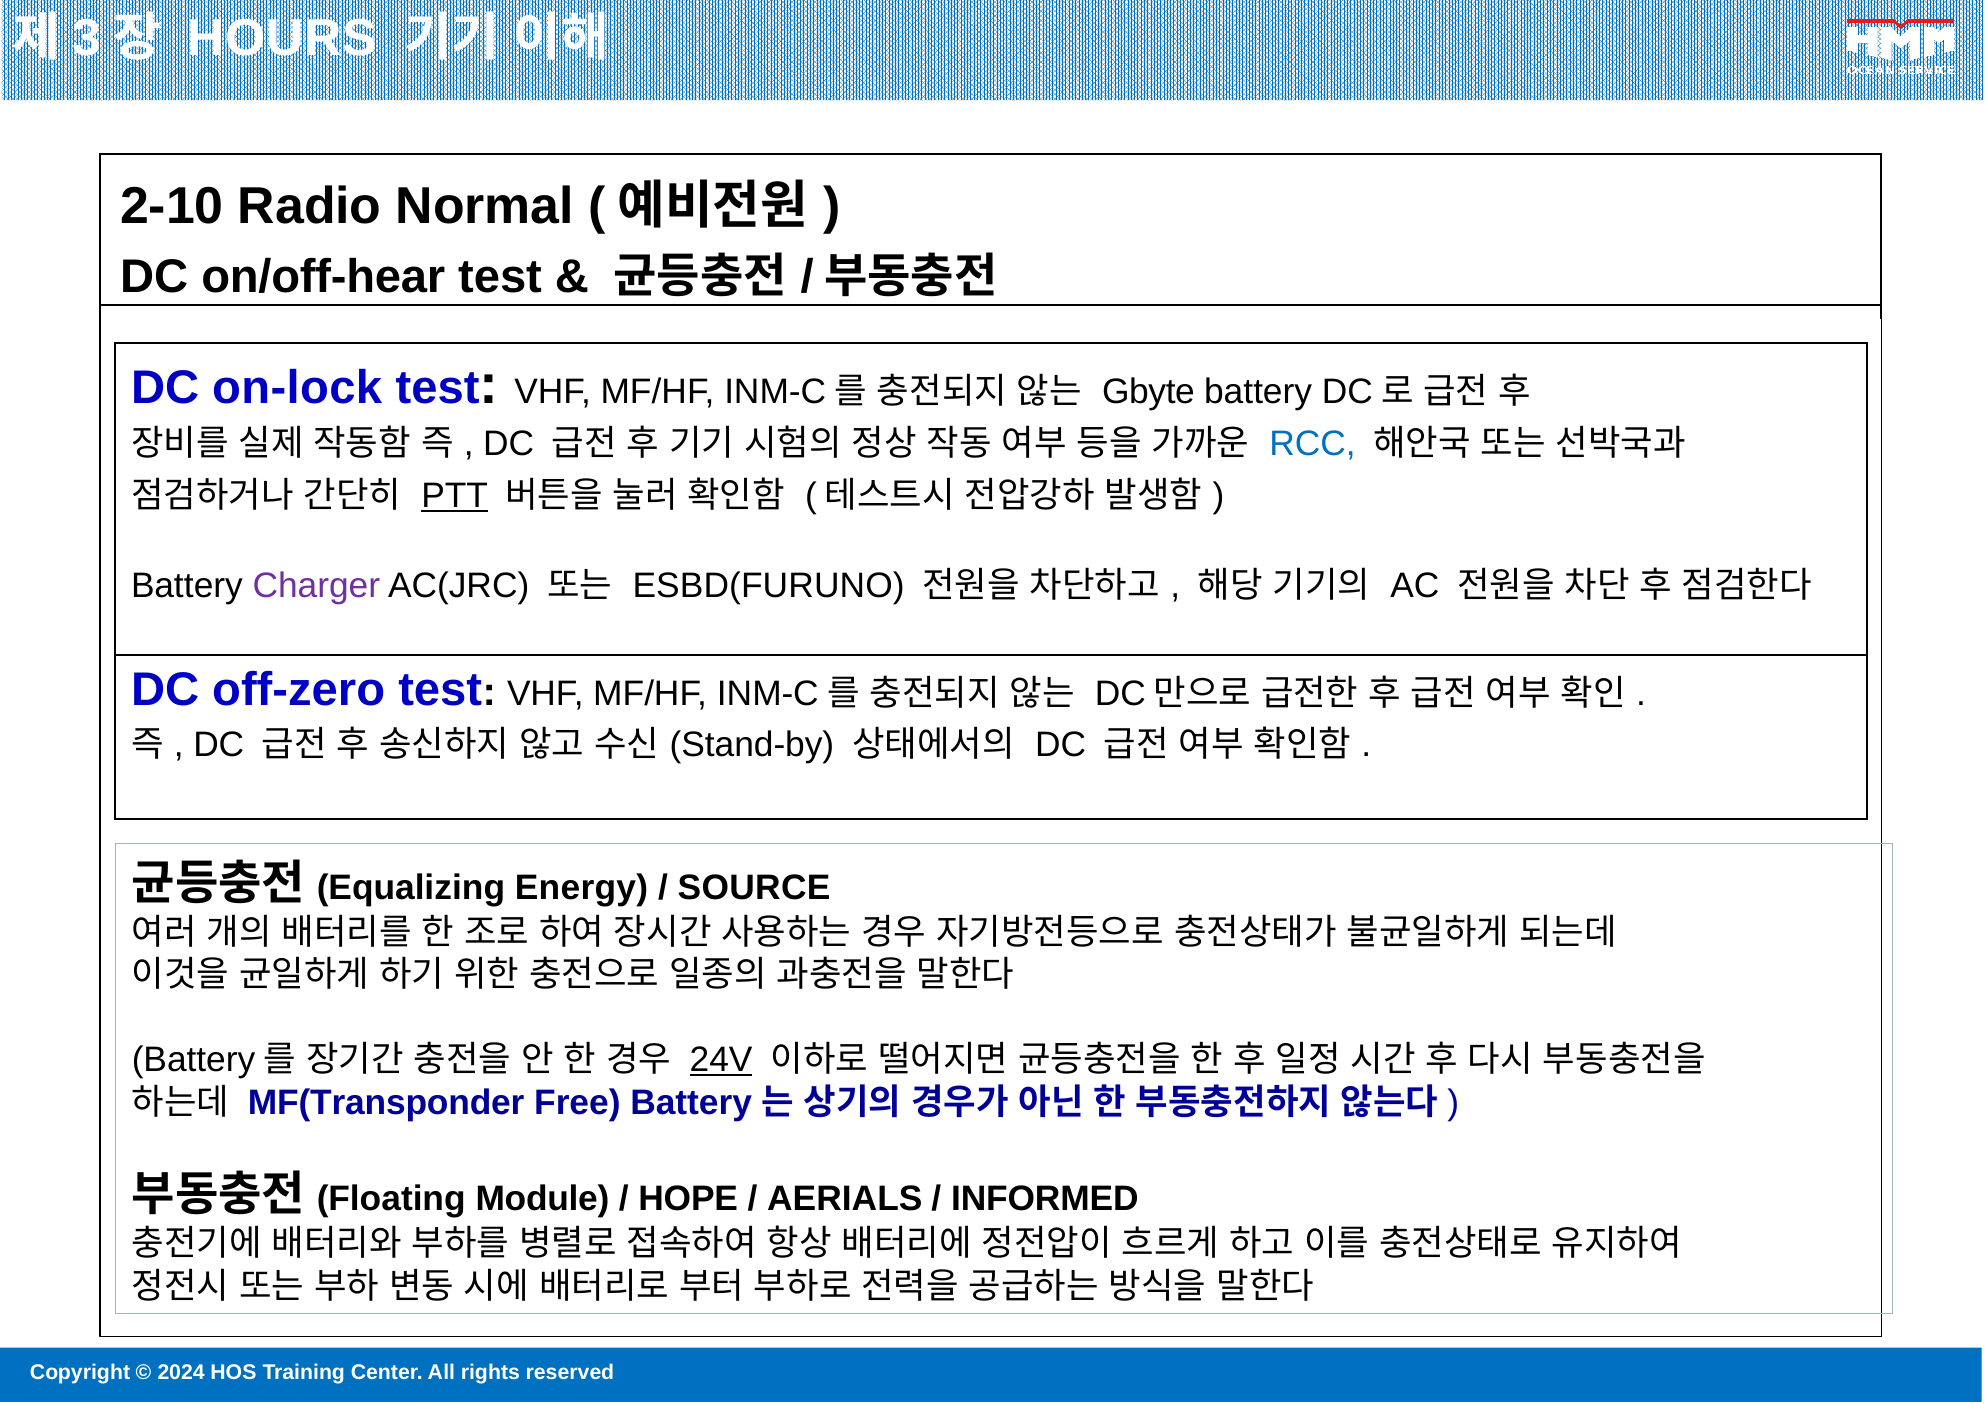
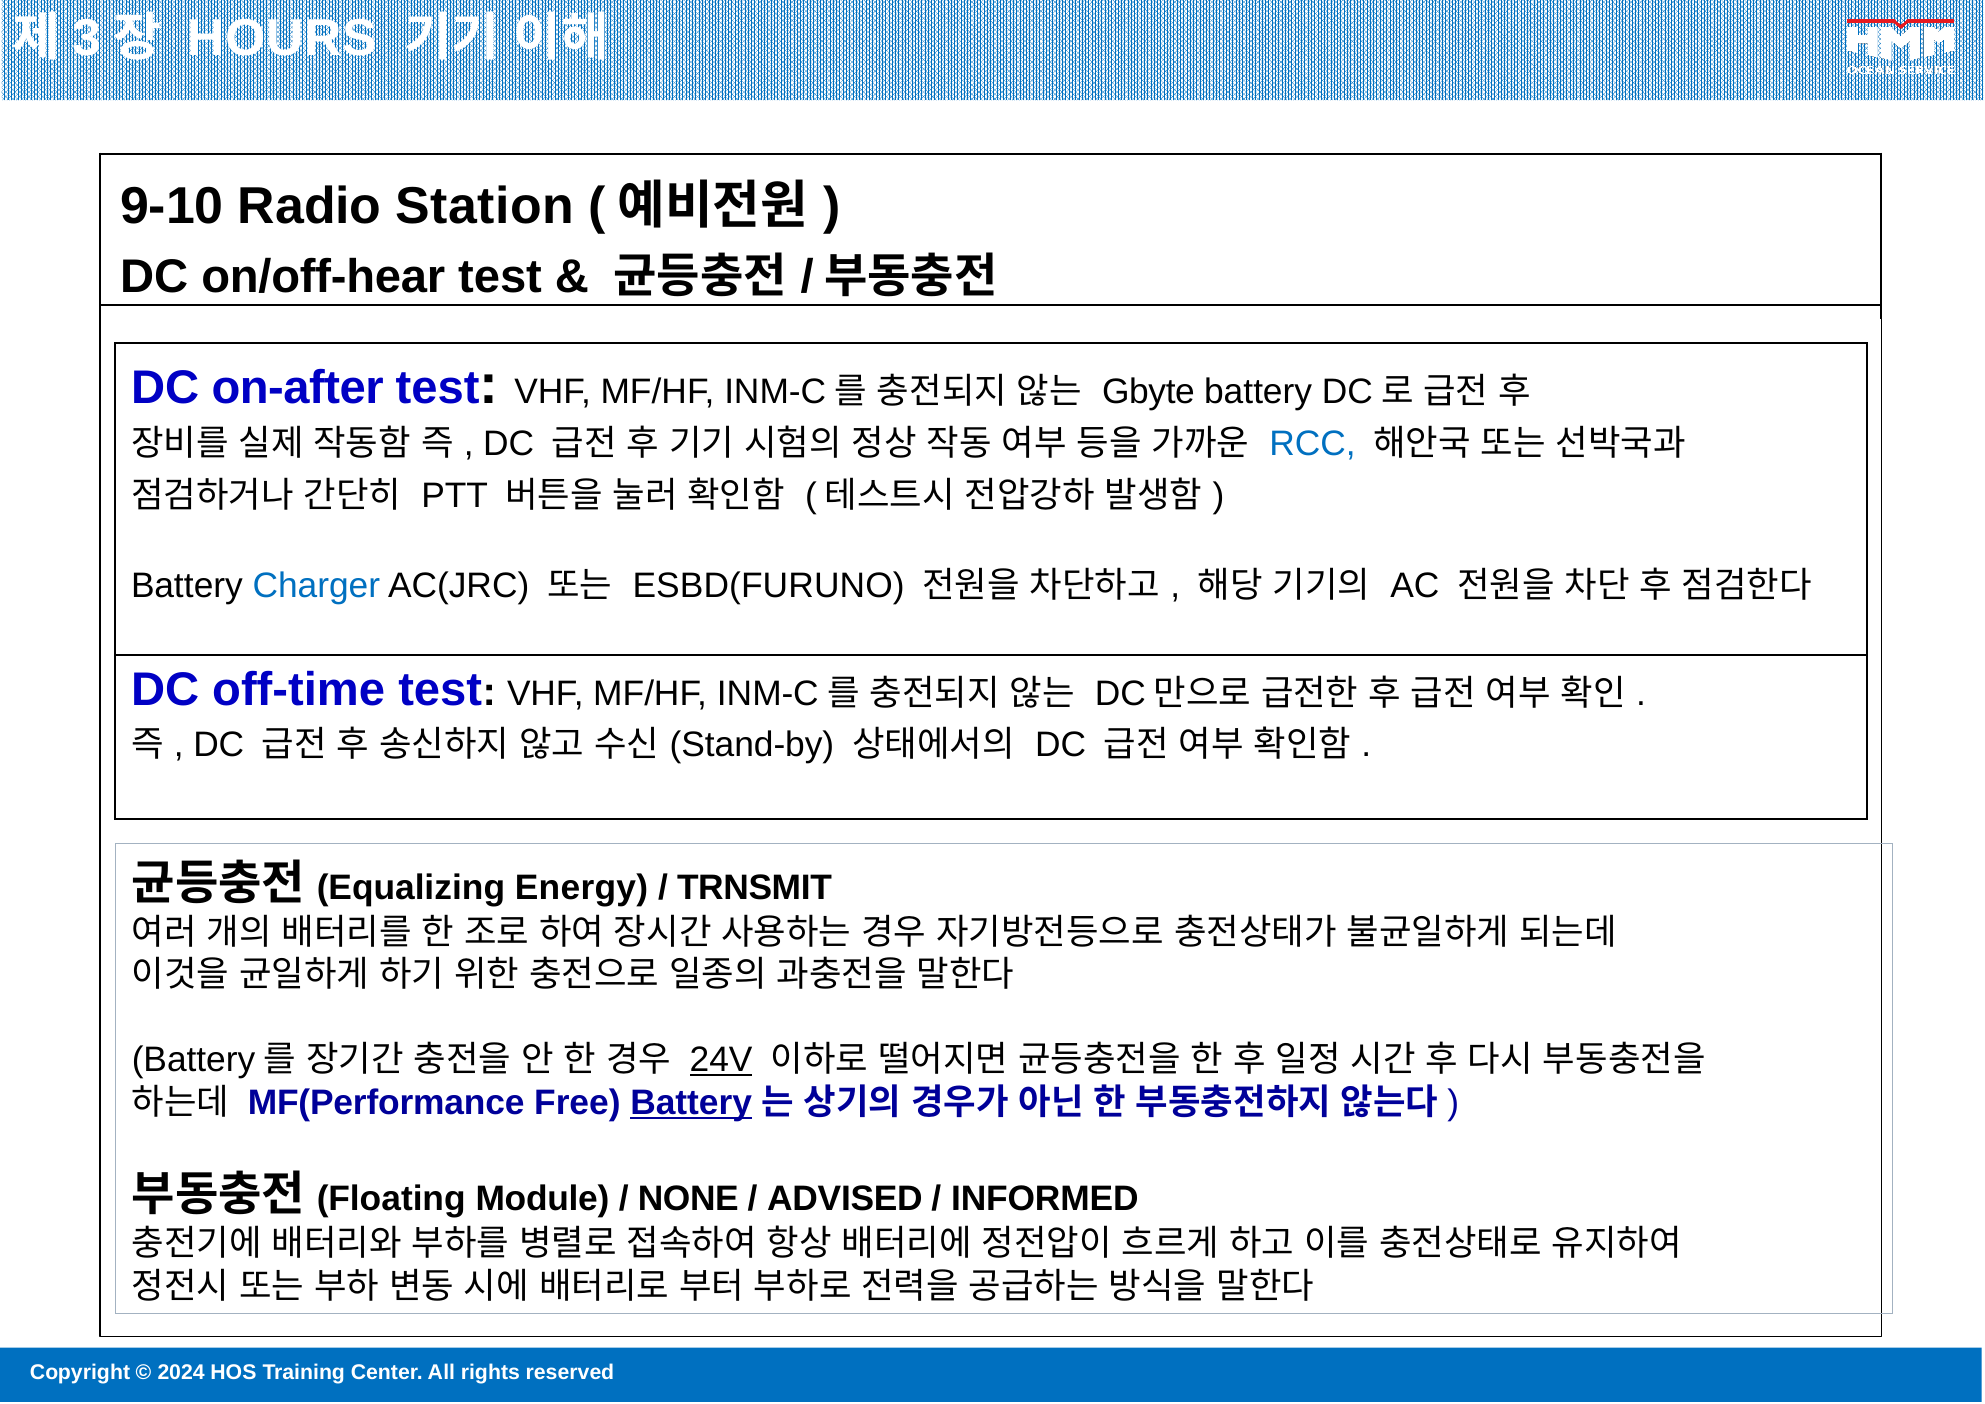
2-10: 2-10 -> 9-10 (172, 206)
Normal: Normal -> Station (485, 206)
on-lock: on-lock -> on-after (298, 387)
PTT underline: present -> none (455, 495)
Charger colour: purple -> blue (316, 586)
off-zero: off-zero -> off-time (299, 690)
SOURCE: SOURCE -> TRNSMIT (754, 888)
MF(Transponder: MF(Transponder -> MF(Performance (386, 1102)
Battery underline: none -> present (691, 1102)
HOPE: HOPE -> NONE (688, 1199)
AERIALS: AERIALS -> ADVISED (845, 1199)
